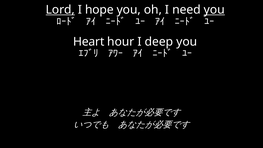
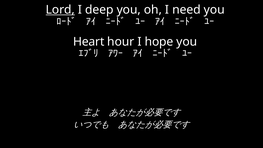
hope: hope -> deep (99, 10)
you underline: present -> none (214, 10)
deep: deep -> hope (159, 42)
